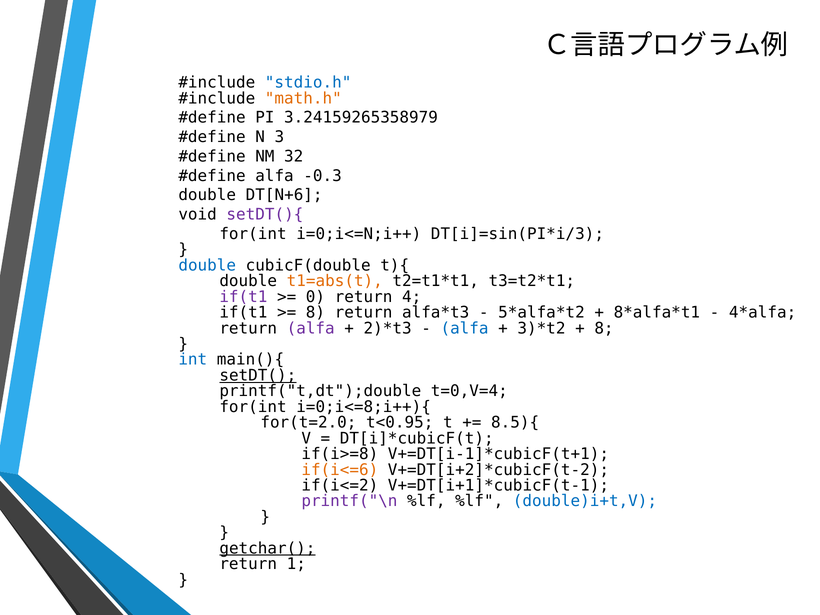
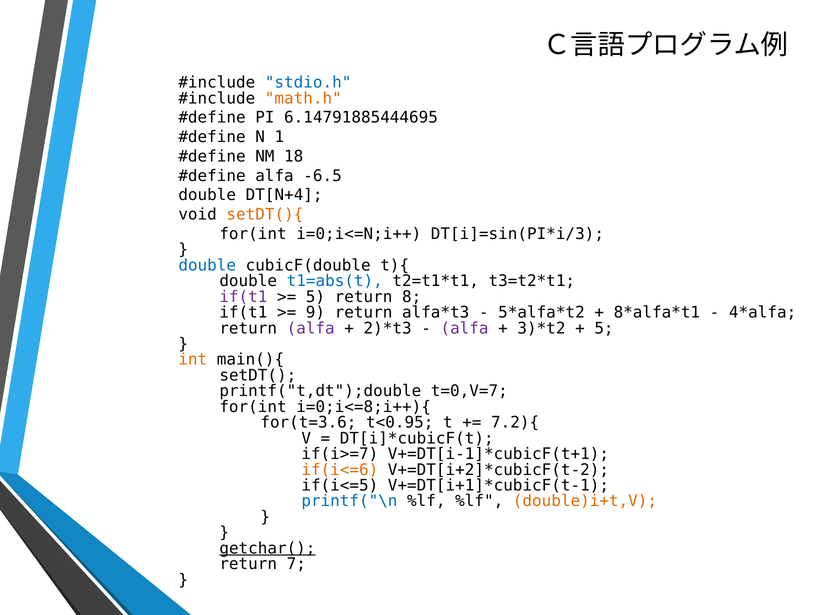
3.24159265358979: 3.24159265358979 -> 6.14791885444695 (361, 118)
3: 3 -> 1 (279, 137)
32: 32 -> 18 (294, 156)
-0.3: -0.3 -> -6.5 (323, 176)
DT[N+6: DT[N+6 -> DT[N+4 (284, 195)
setDT(){ colour: purple -> orange (265, 215)
t1=abs(t colour: orange -> blue (335, 281)
0: 0 -> 5 (315, 297)
4: 4 -> 8 (412, 297)
8: 8 -> 9 (315, 313)
alfa colour: blue -> purple (465, 328)
8: 8 -> 5 (604, 328)
int colour: blue -> orange (193, 360)
setDT( underline: present -> none (258, 375)
t=0,V=4: t=0,V=4 -> t=0,V=7 (469, 391)
for(t=2.0: for(t=2.0 -> for(t=3.6 (308, 423)
8.5){: 8.5){ -> 7.2){ (515, 423)
if(i>=8: if(i>=8 -> if(i>=7 (340, 454)
if(i<=2: if(i<=2 -> if(i<=5 (340, 485)
printf("\n colour: purple -> blue (349, 501)
double)i+t,V colour: blue -> orange (585, 501)
1: 1 -> 7 (296, 564)
